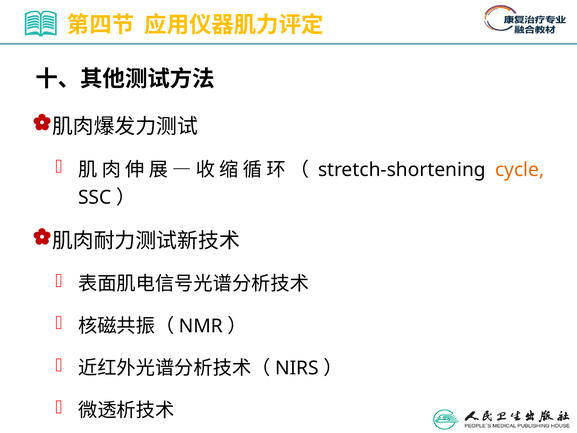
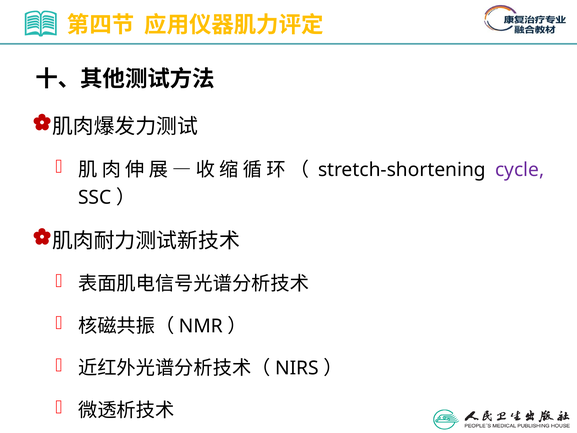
cycle colour: orange -> purple (520, 170)
